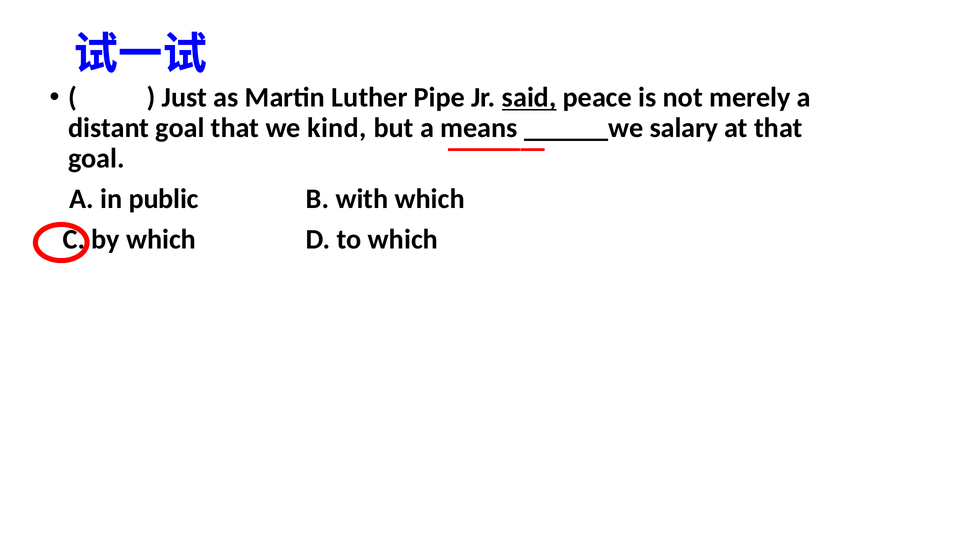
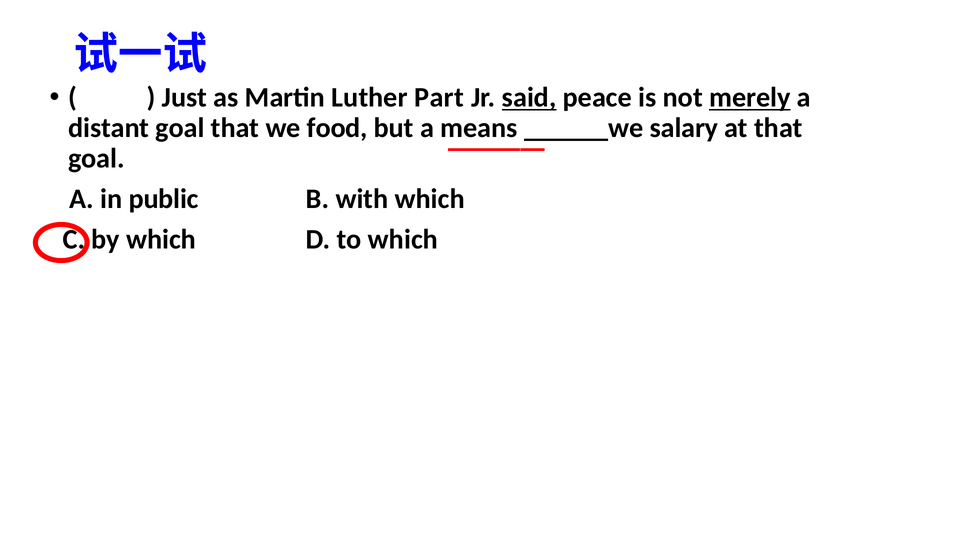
Pipe: Pipe -> Part (439, 98)
merely underline: none -> present (750, 98)
kind: kind -> food (337, 128)
